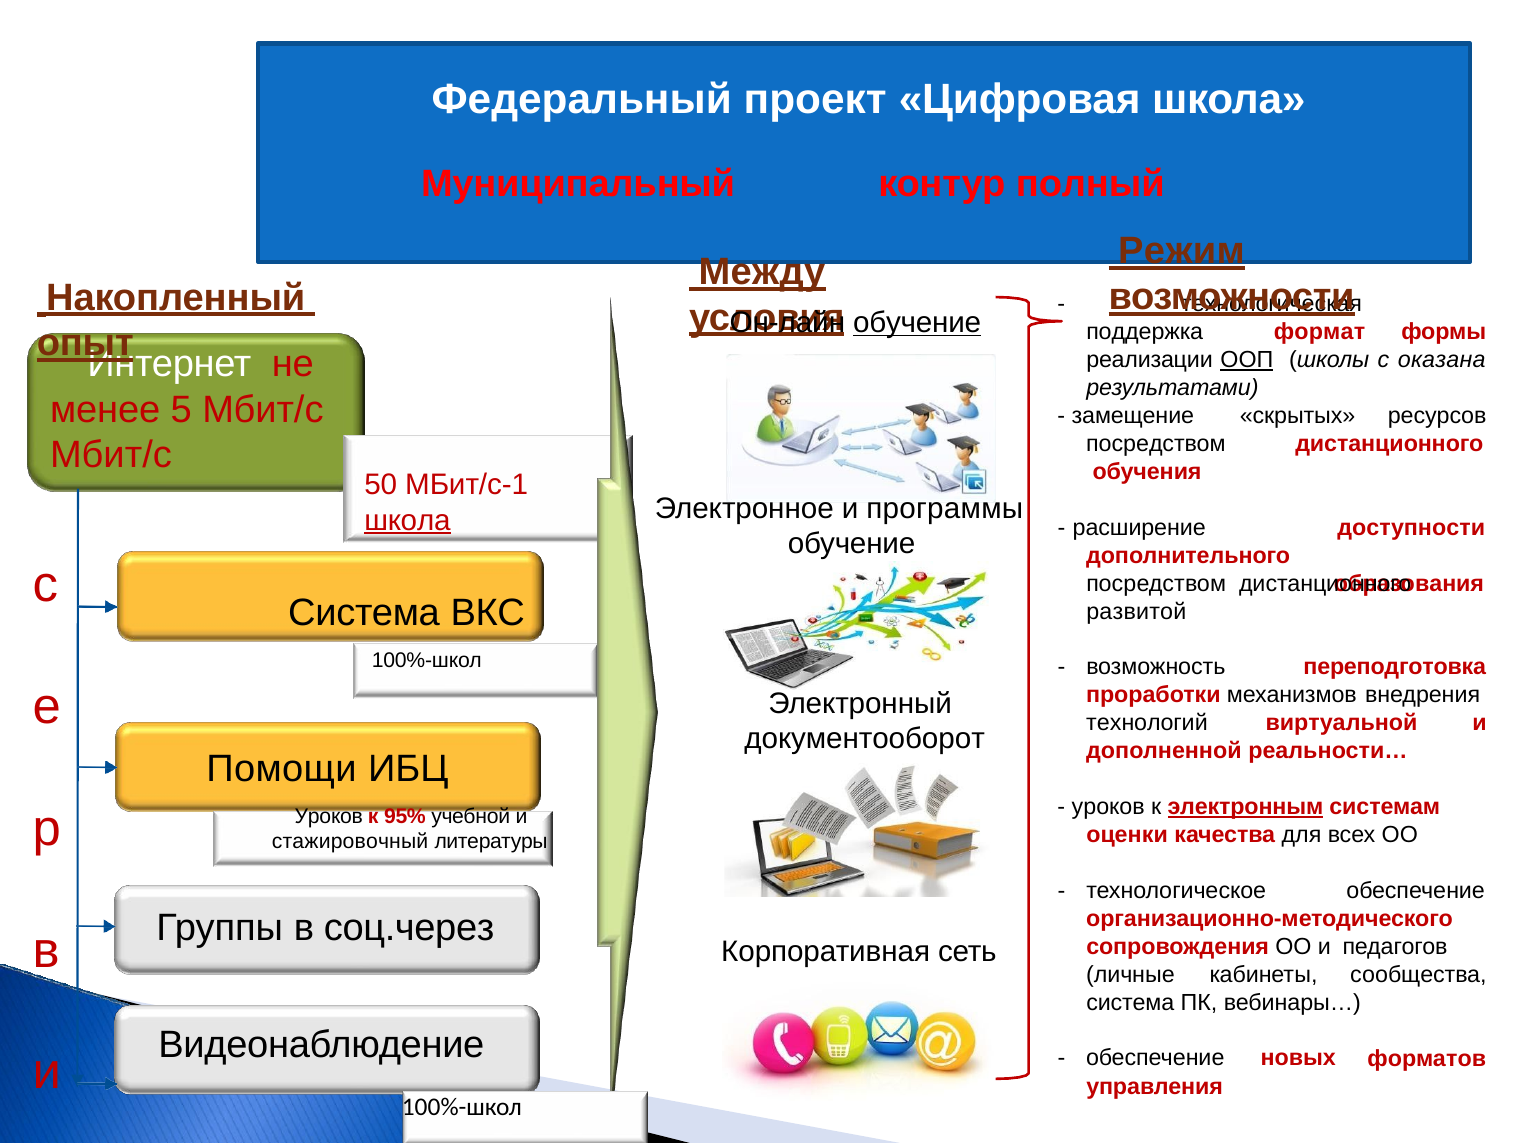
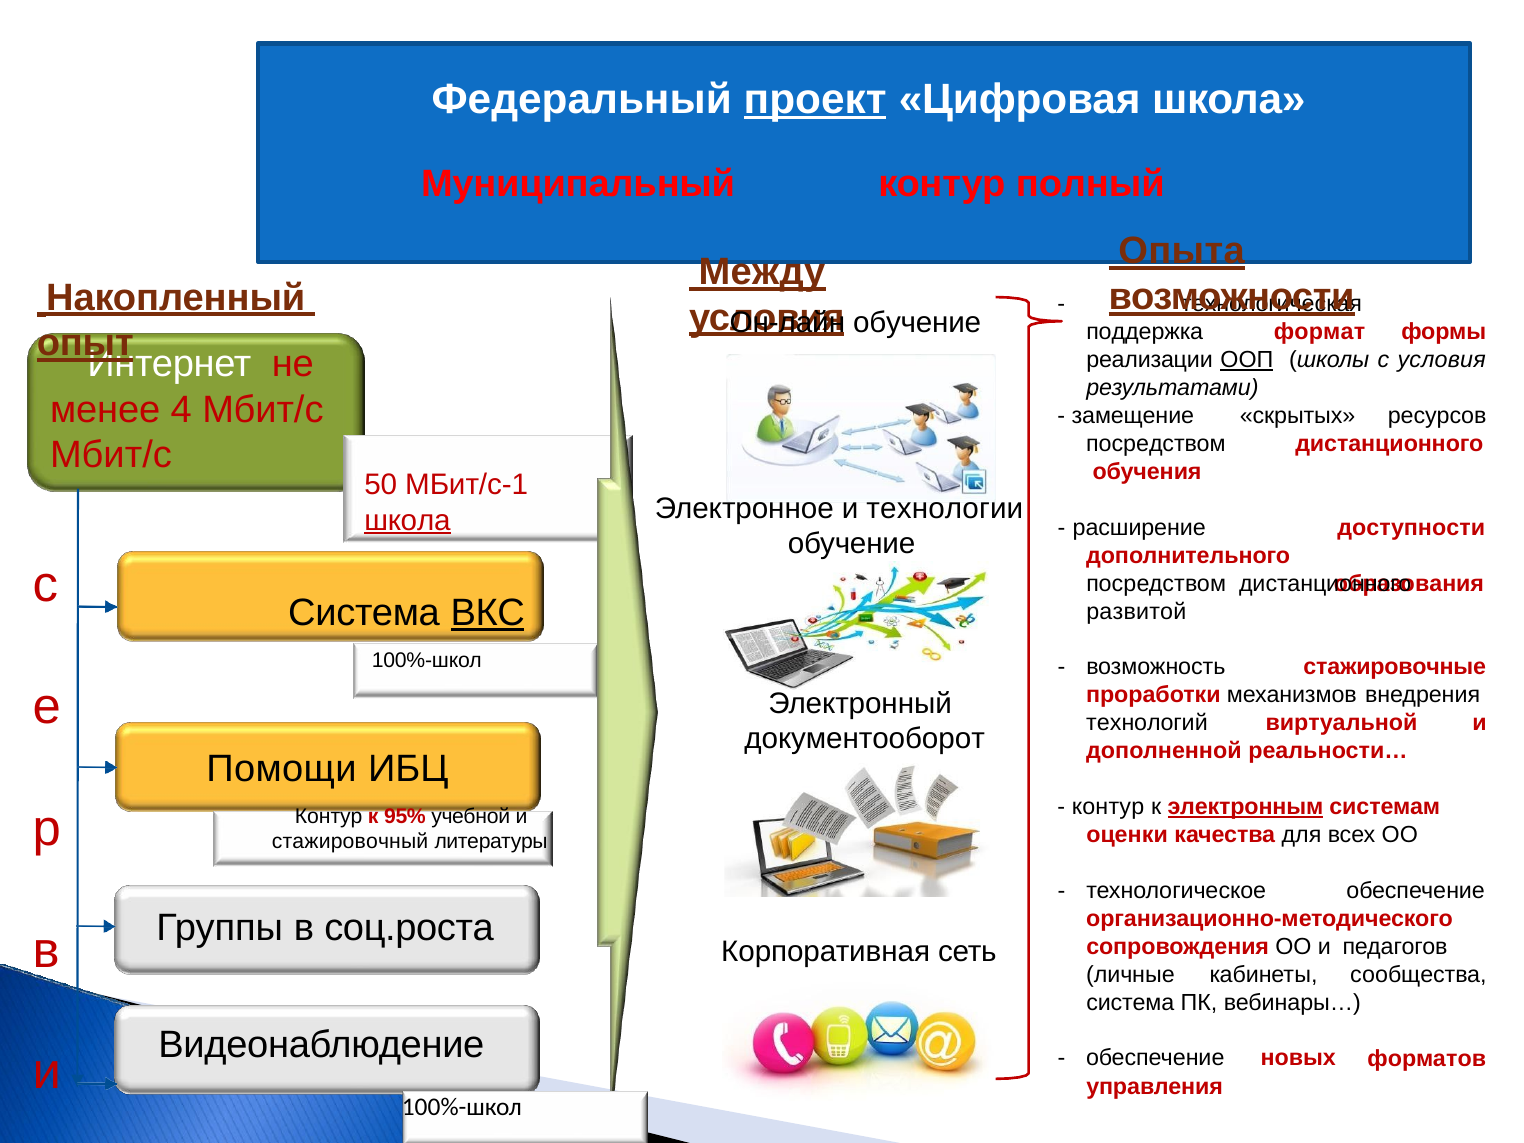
проект underline: none -> present (815, 99)
Режим: Режим -> Опыта (1182, 251)
обучение underline: present -> none (917, 323)
с оказана: оказана -> условия (1442, 360)
5: 5 -> 4 (181, 410)
программы: программы -> технологии (945, 508)
ВКС underline: none -> present (488, 613)
переподготовка: переподготовка -> стажировочные (1395, 667)
уроков: уроков -> контур (1108, 807)
Уроков: Уроков -> Контур (329, 816)
соц.через: соц.через -> соц.роста (409, 928)
